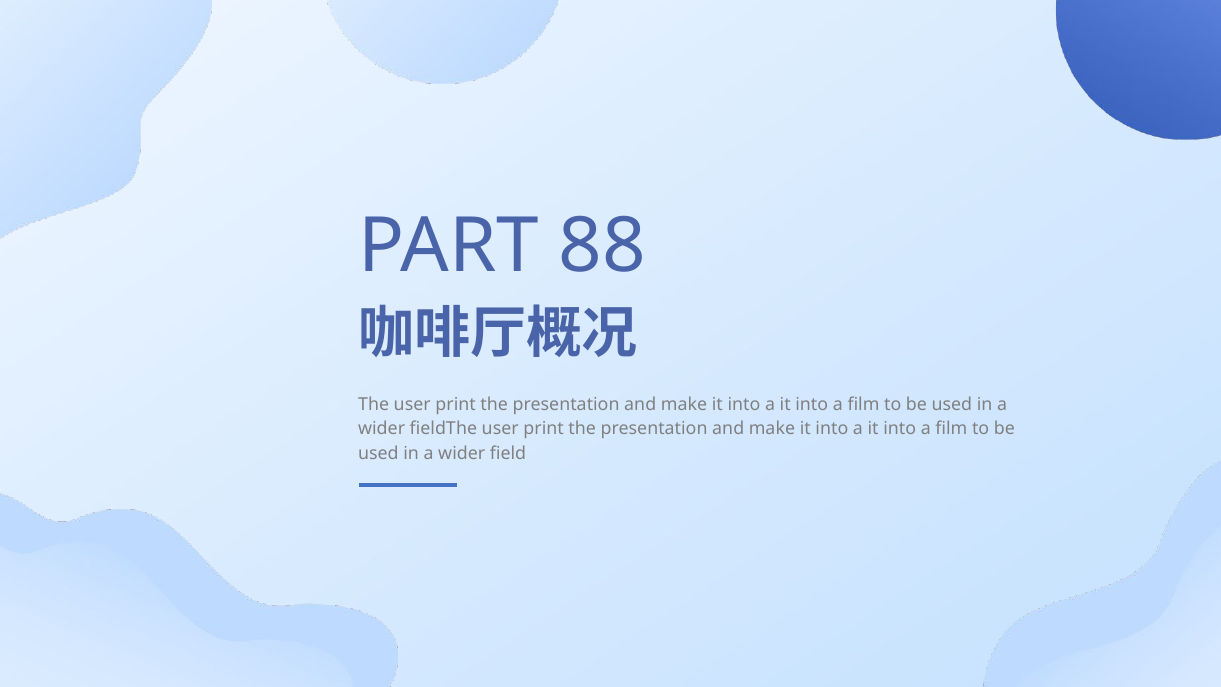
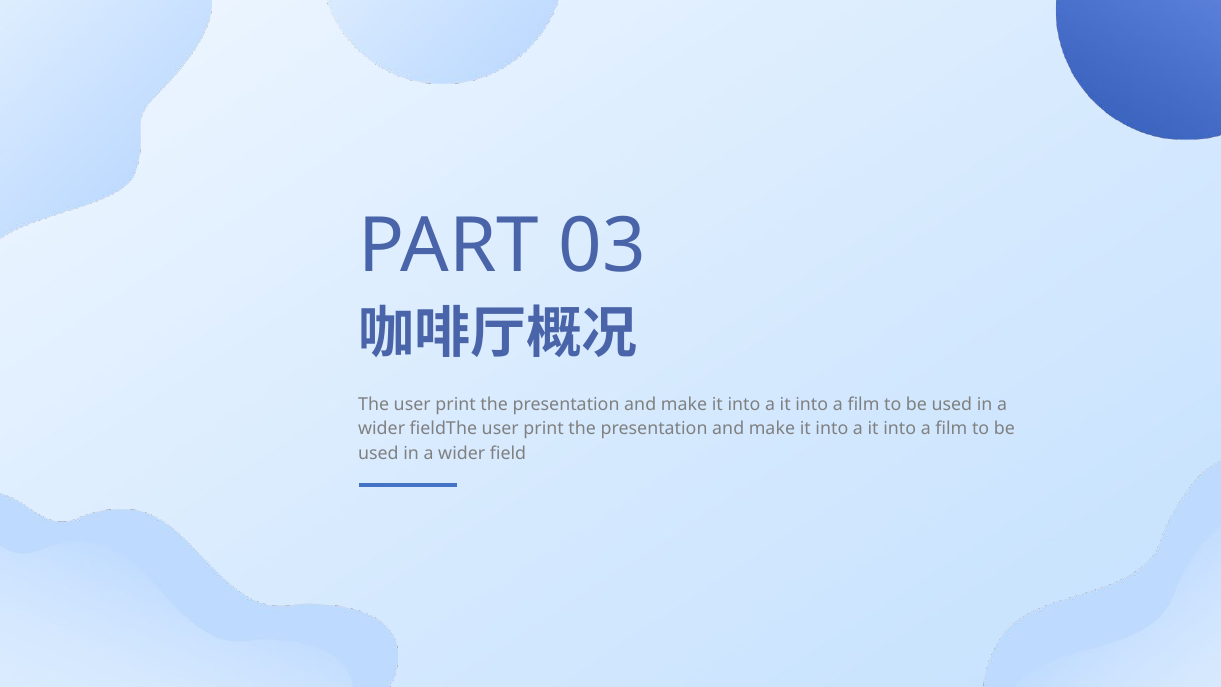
88: 88 -> 03 (603, 246)
